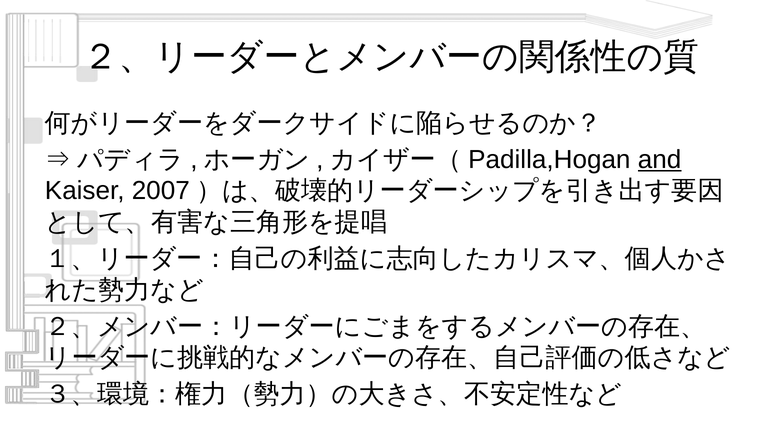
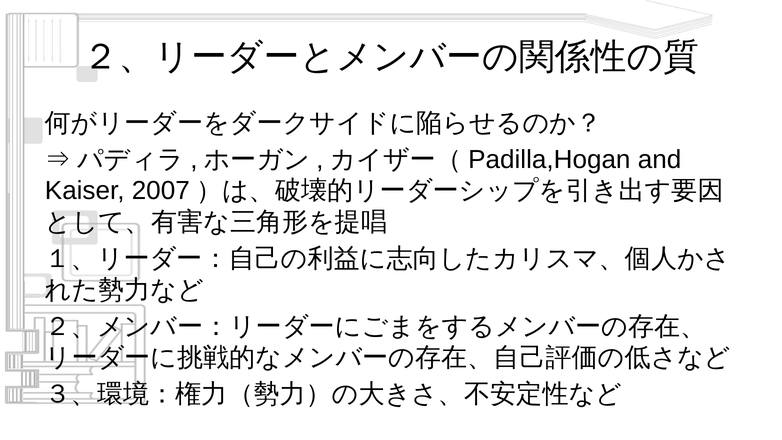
and underline: present -> none (660, 159)
